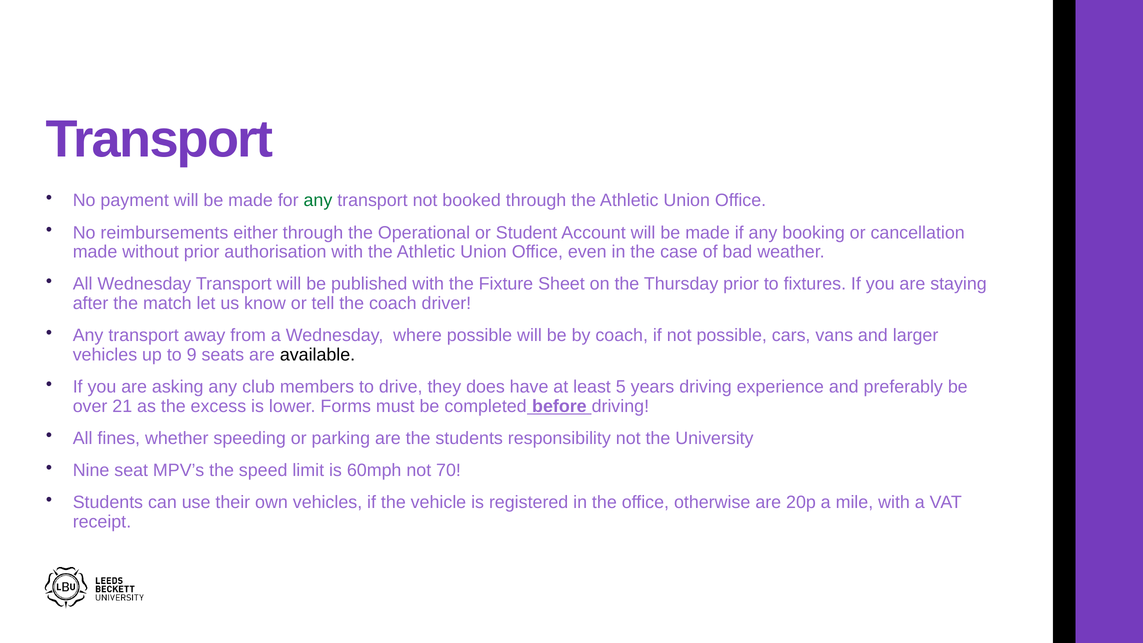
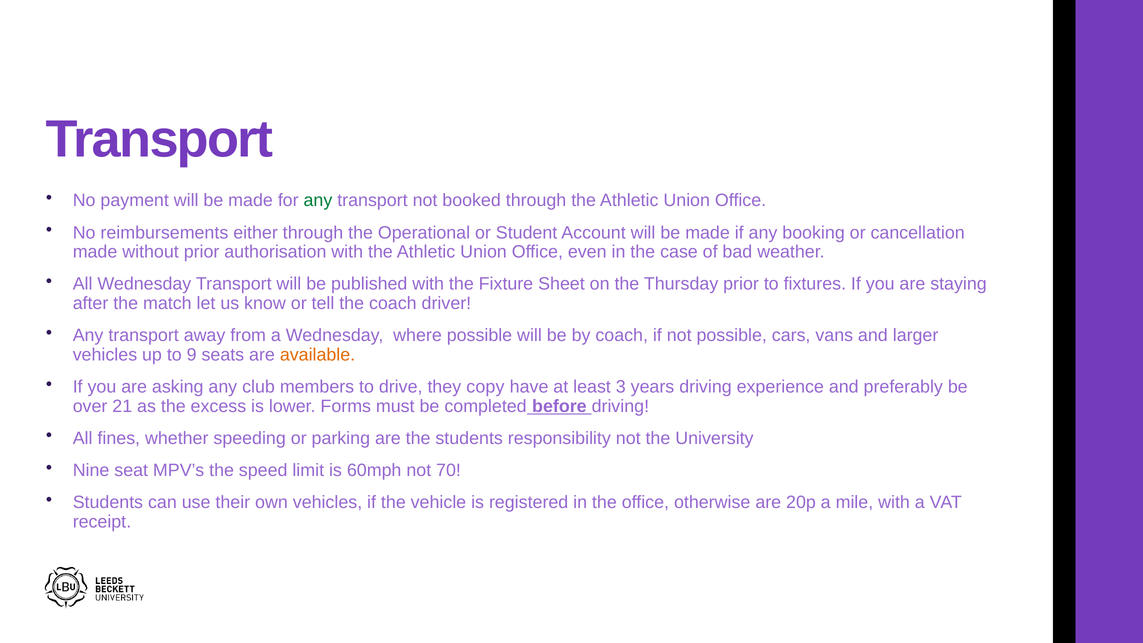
available colour: black -> orange (318, 355)
does: does -> copy (485, 387)
5: 5 -> 3 (621, 387)
